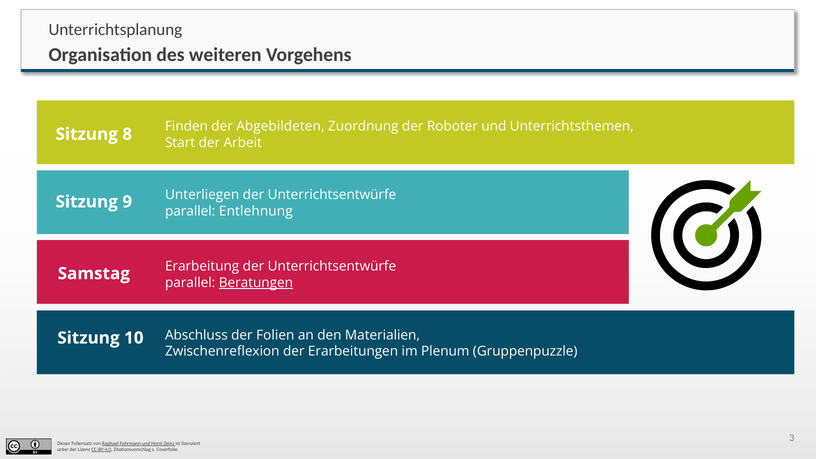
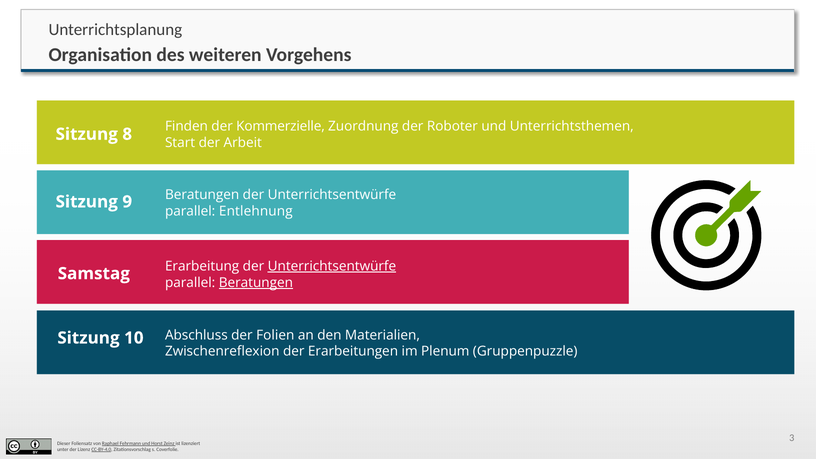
Abgebildeten: Abgebildeten -> Kommerzielle (280, 127)
Unterliegen: Unterliegen -> Beratungen (202, 195)
Unterrichtsentwürfe underline: none -> present (332, 266)
